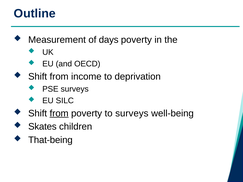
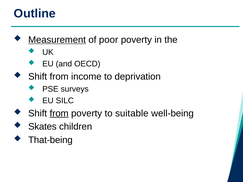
Measurement underline: none -> present (57, 40)
days: days -> poor (109, 40)
to surveys: surveys -> suitable (132, 113)
